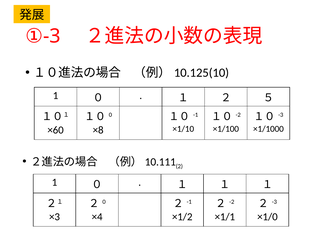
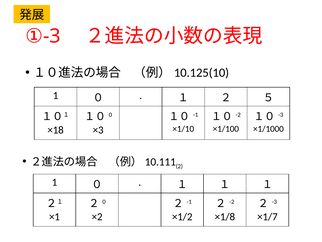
×60: ×60 -> ×18 (56, 130)
×8: ×8 -> ×3 (98, 130)
×3: ×3 -> ×1 (55, 216)
×4: ×4 -> ×2 (97, 216)
×1/1: ×1/1 -> ×1/8 (225, 216)
×1/0: ×1/0 -> ×1/7 (267, 216)
